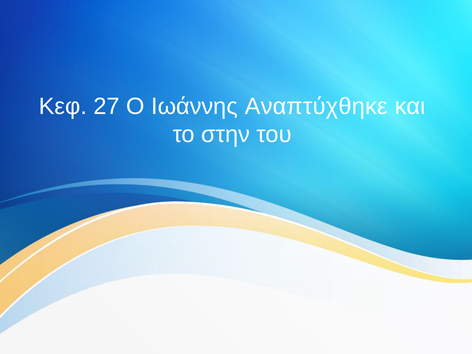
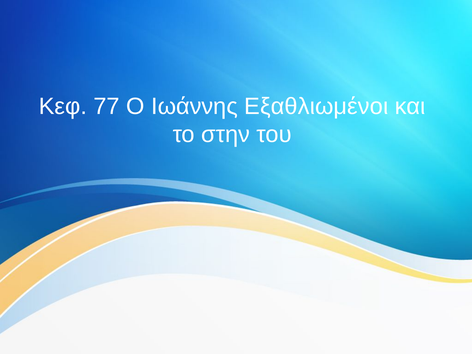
27: 27 -> 77 (107, 106)
Αναπτύχθηκε: Αναπτύχθηκε -> Εξαθλιωμένοι (316, 106)
